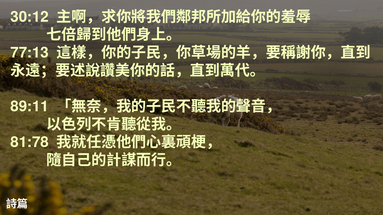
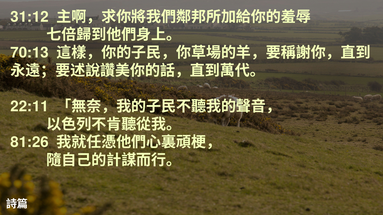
30:12: 30:12 -> 31:12 (30, 17)
77:13: 77:13 -> 70:13 (30, 53)
89:11: 89:11 -> 22:11 (30, 107)
81:78: 81:78 -> 81:26 (30, 143)
